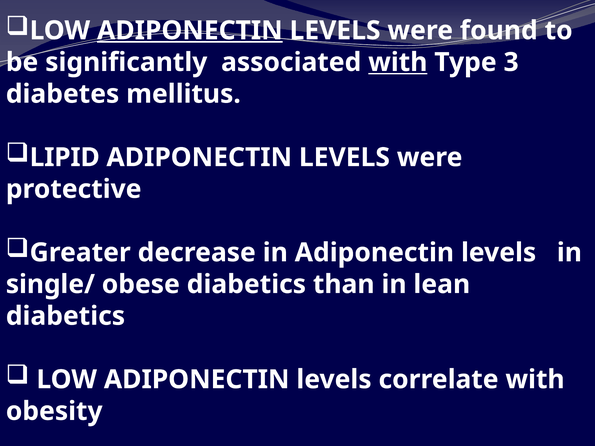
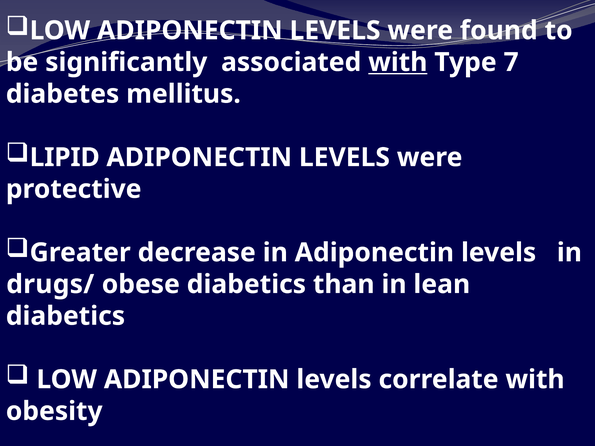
ADIPONECTIN underline: present -> none (190, 31)
3: 3 -> 7 (511, 62)
single/: single/ -> drugs/ (50, 284)
